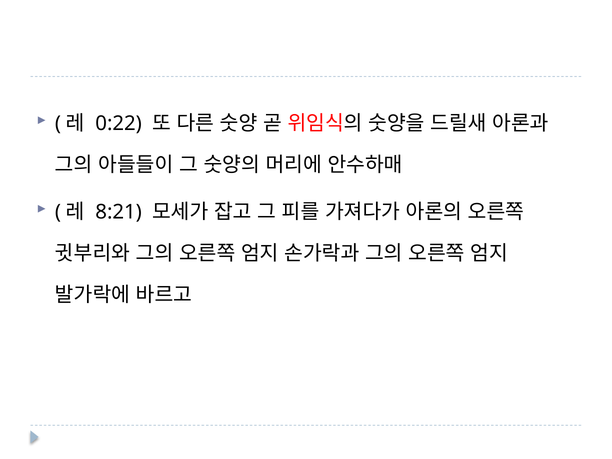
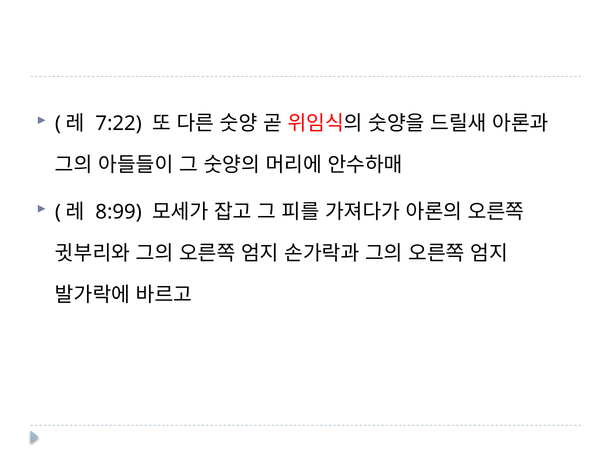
0:22: 0:22 -> 7:22 (119, 124)
8:21: 8:21 -> 8:99 (119, 212)
